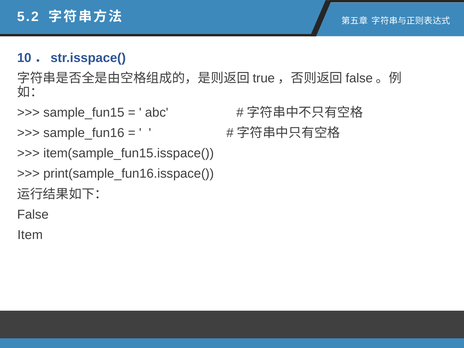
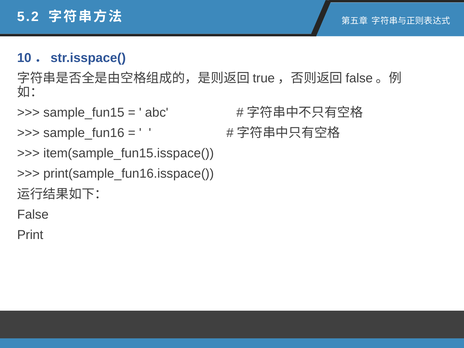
Item: Item -> Print (30, 235)
